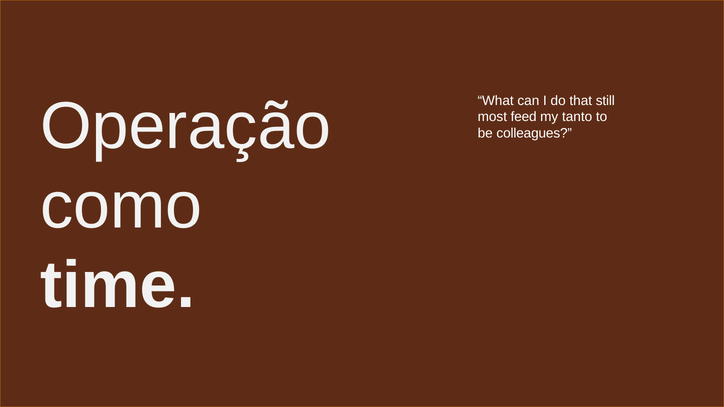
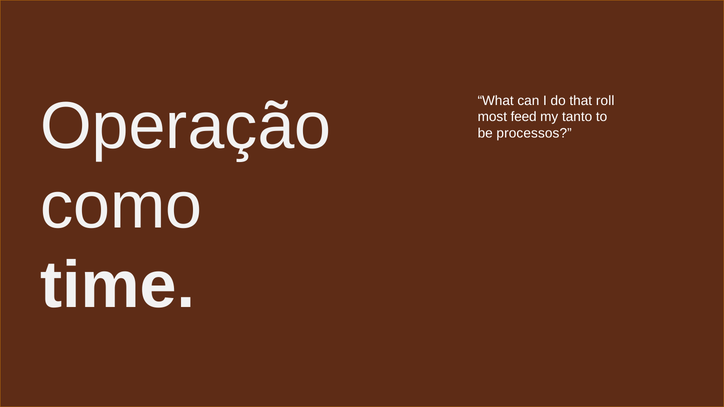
still: still -> roll (605, 101)
colleagues: colleagues -> processos (534, 133)
